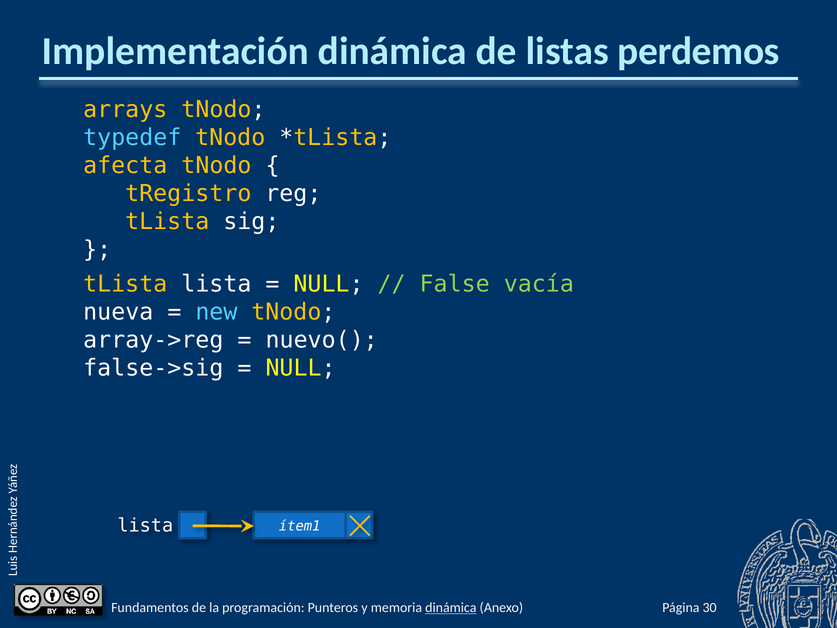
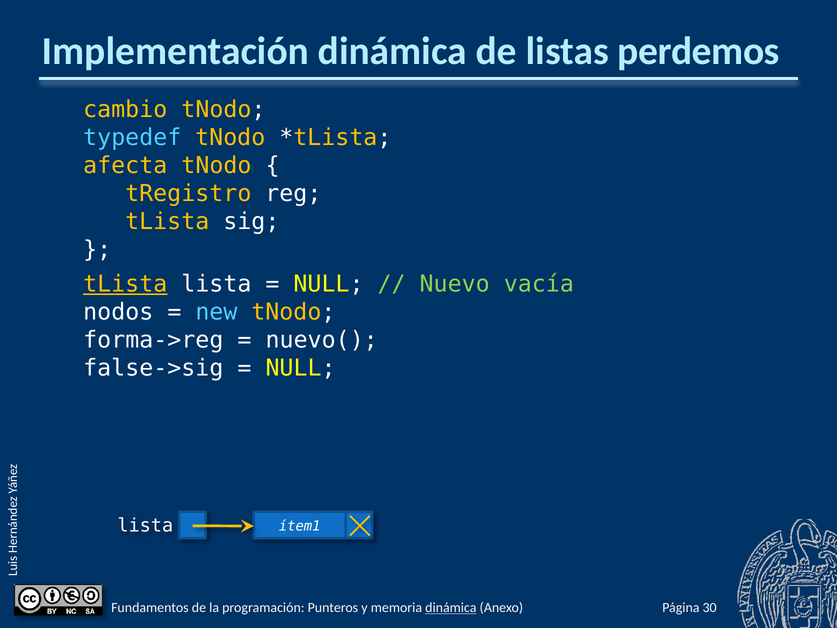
arrays: arrays -> cambio (125, 110)
tLista underline: none -> present (125, 284)
False: False -> Nuevo (455, 284)
nueva: nueva -> nodos (118, 312)
array->reg: array->reg -> forma->reg (153, 340)
